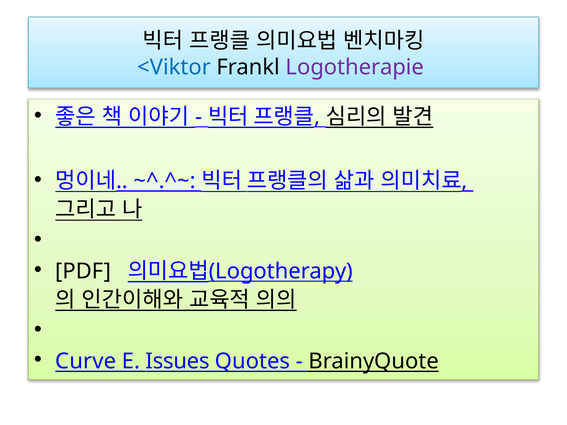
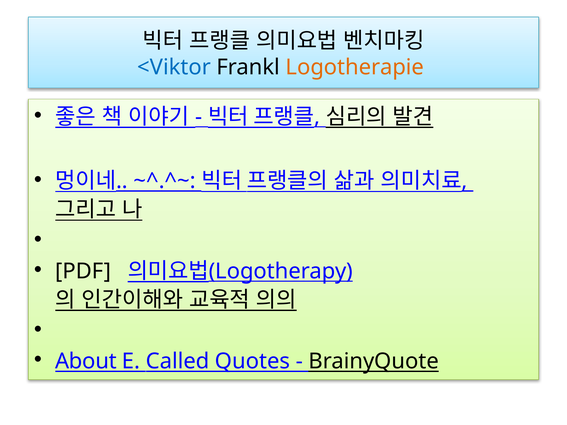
Logotherapie colour: purple -> orange (355, 67)
Curve: Curve -> About (86, 361)
Issues: Issues -> Called (178, 361)
